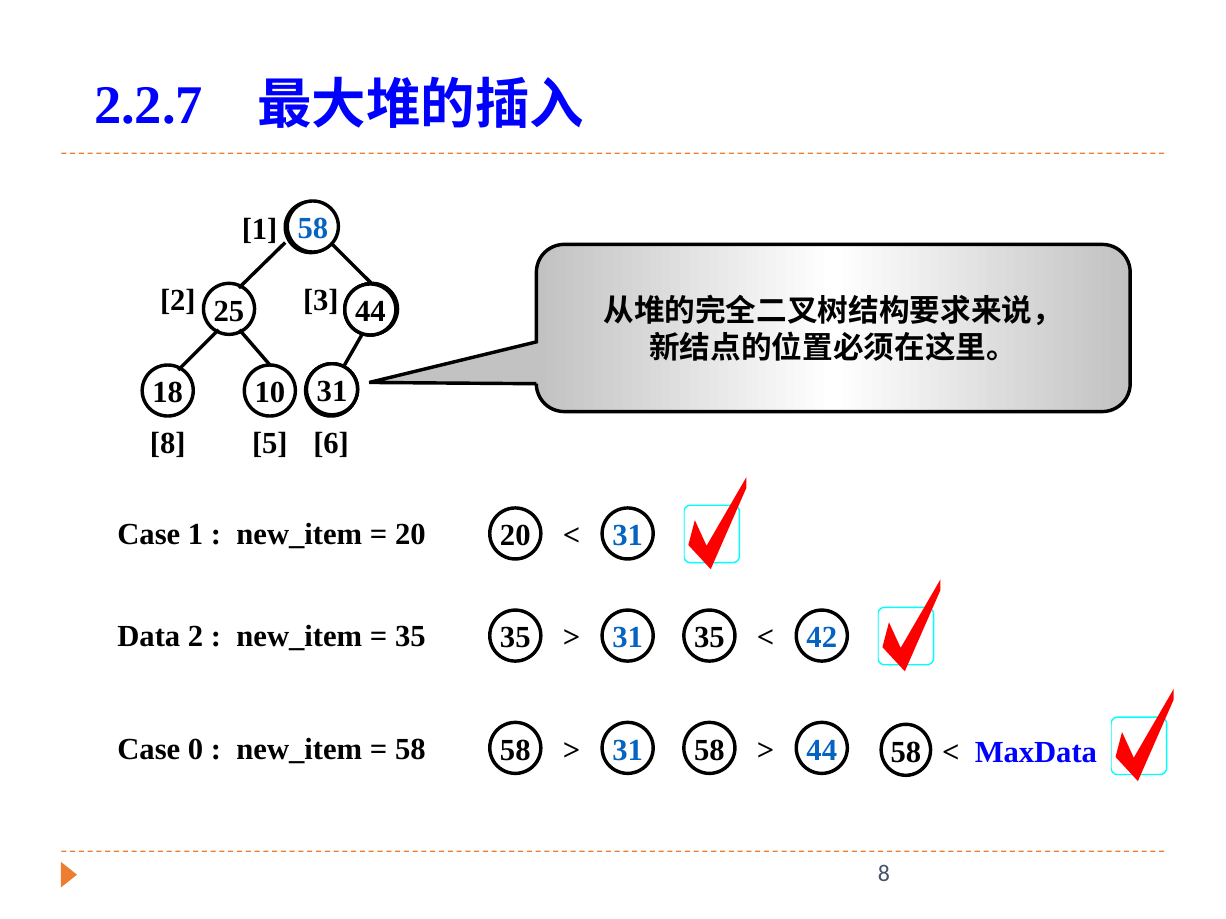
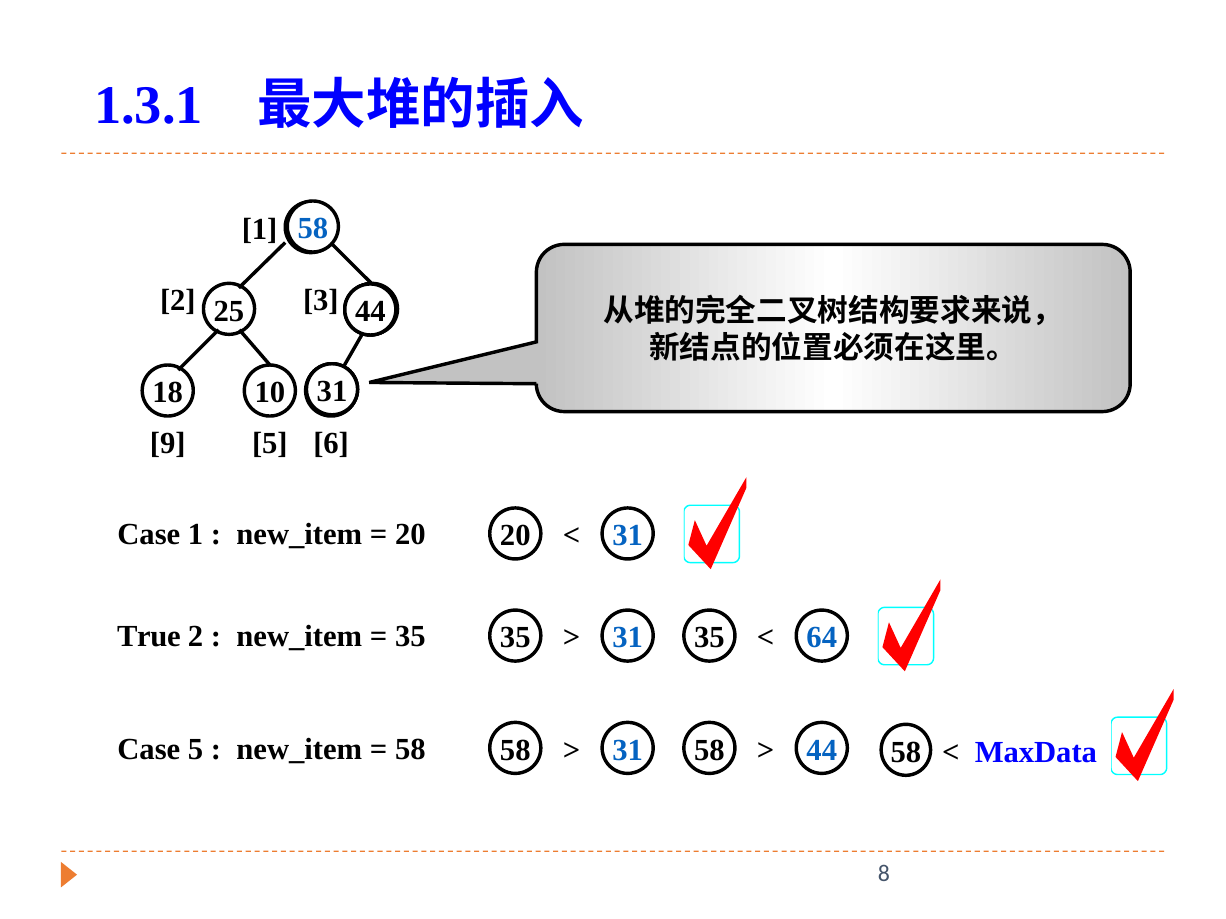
2.2.7: 2.2.7 -> 1.3.1 (149, 105)
8: 8 -> 9 (168, 444)
Data: Data -> True (149, 637)
42: 42 -> 64 (822, 638)
Case 0: 0 -> 5 (196, 749)
